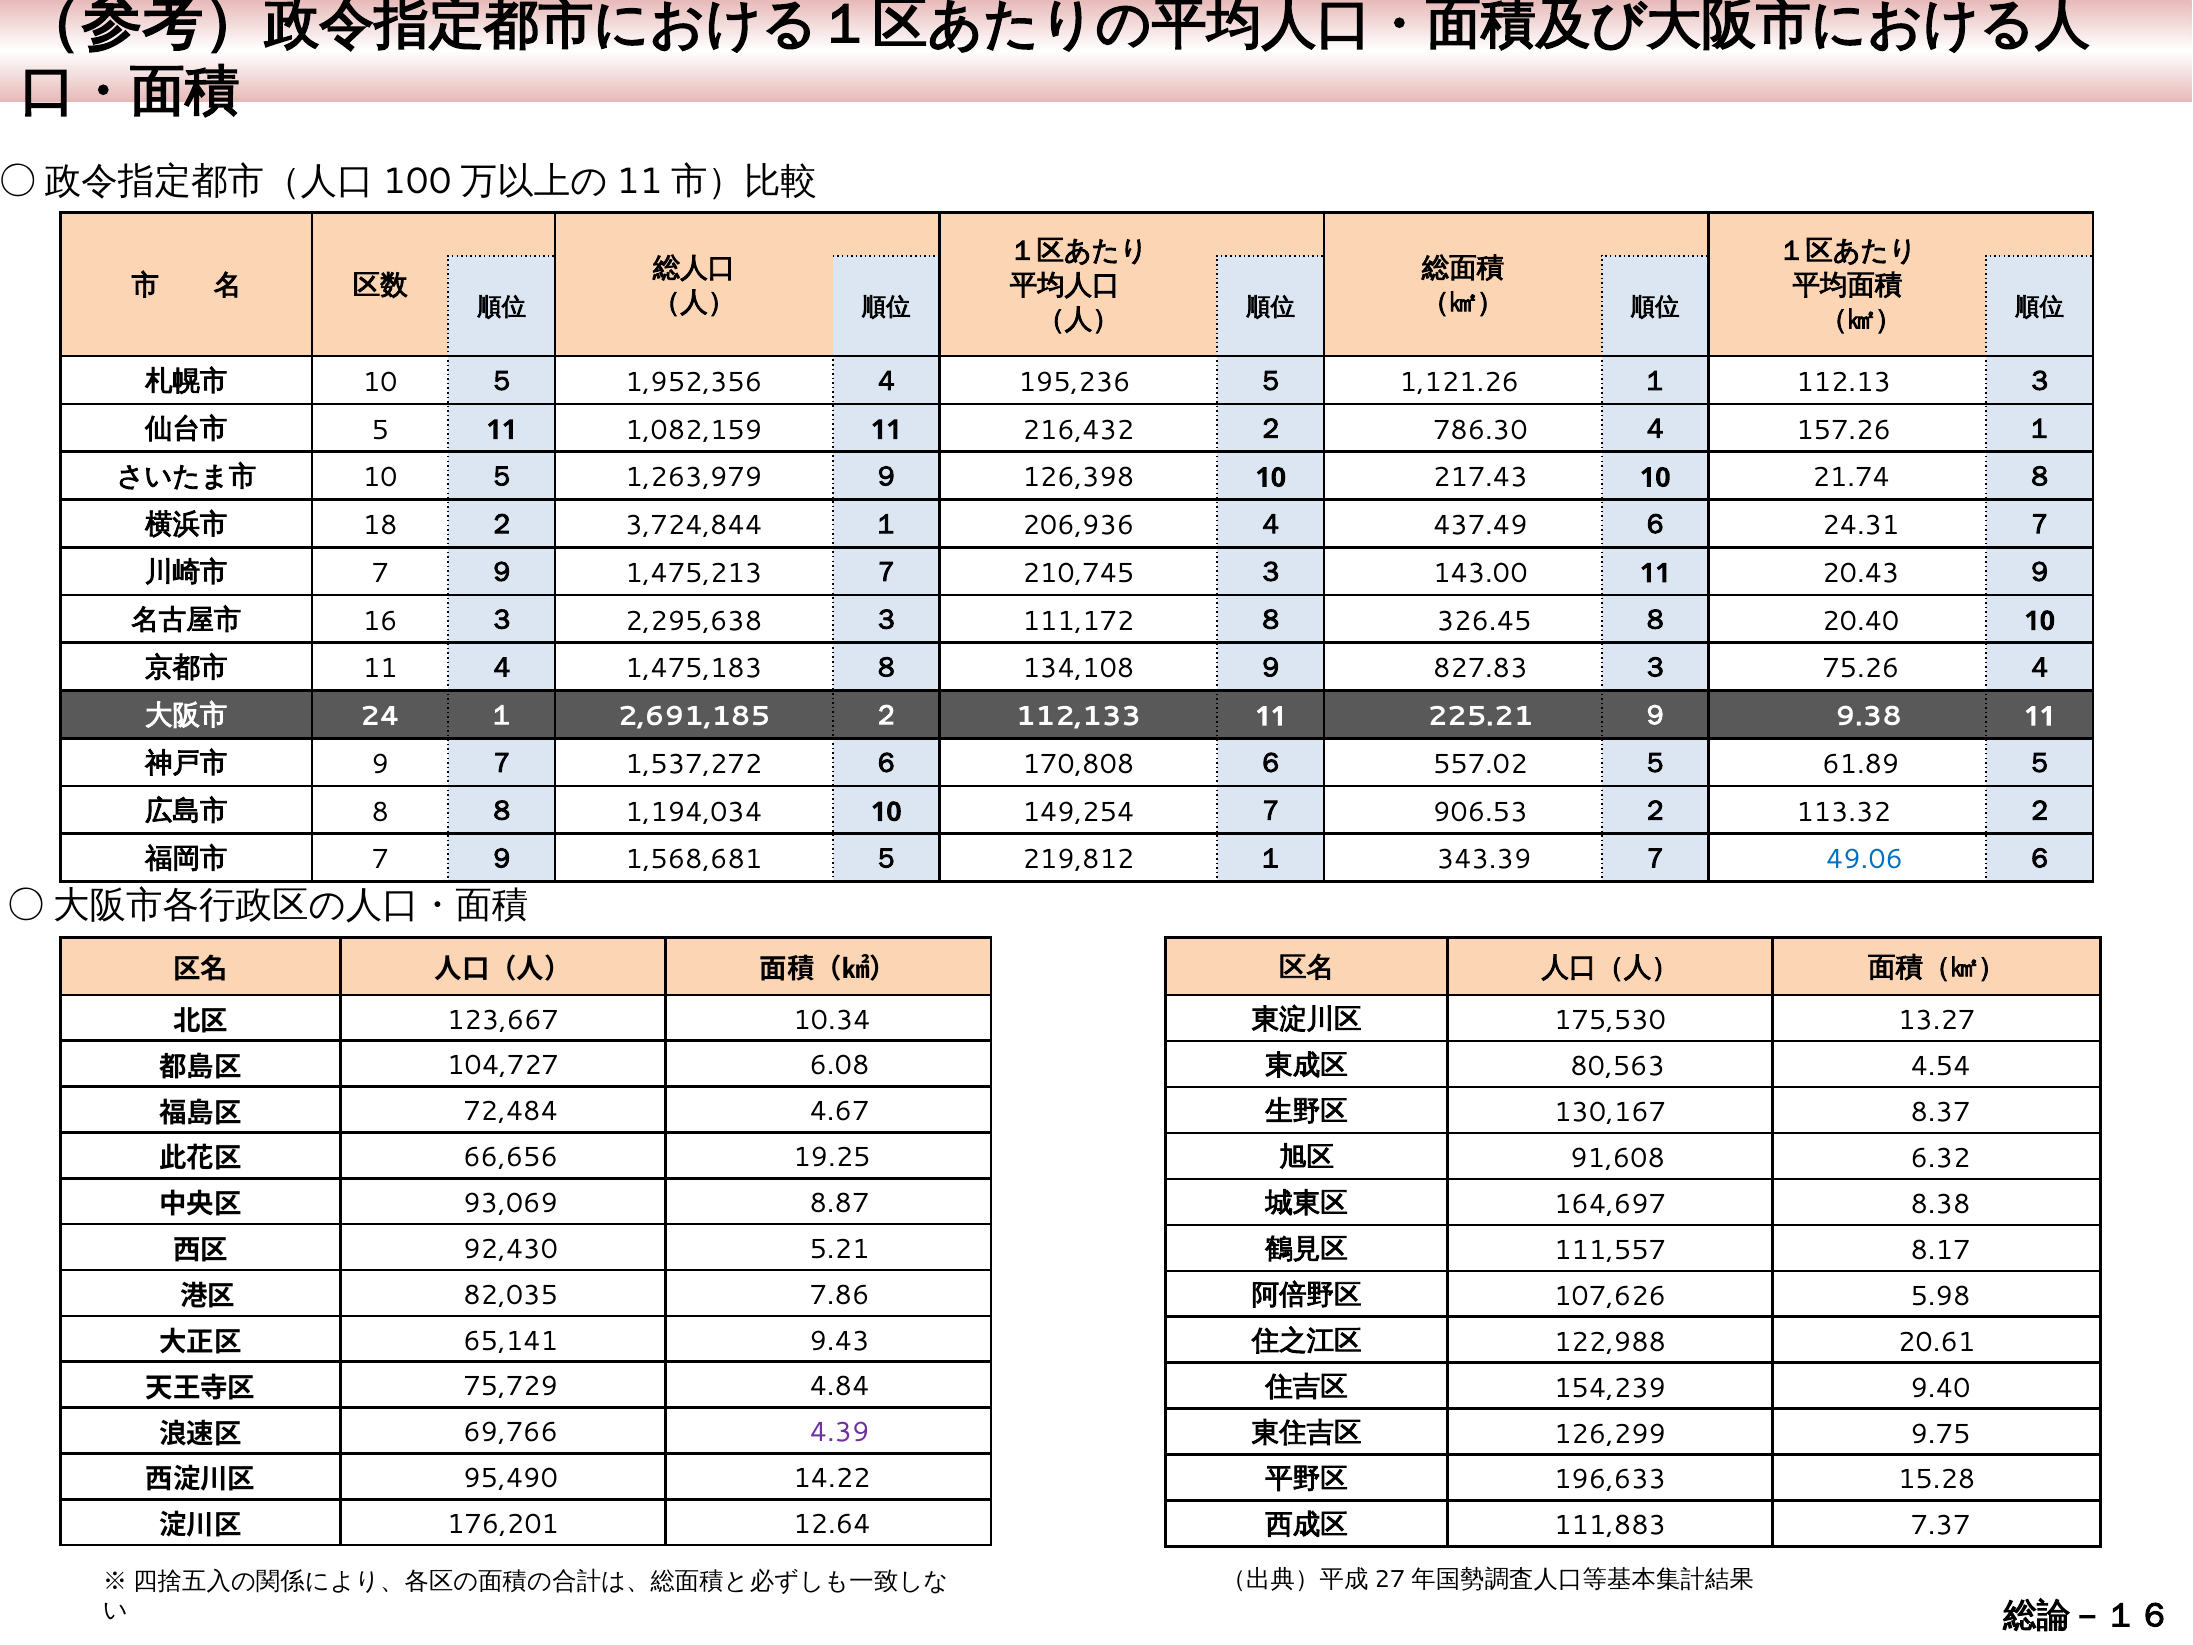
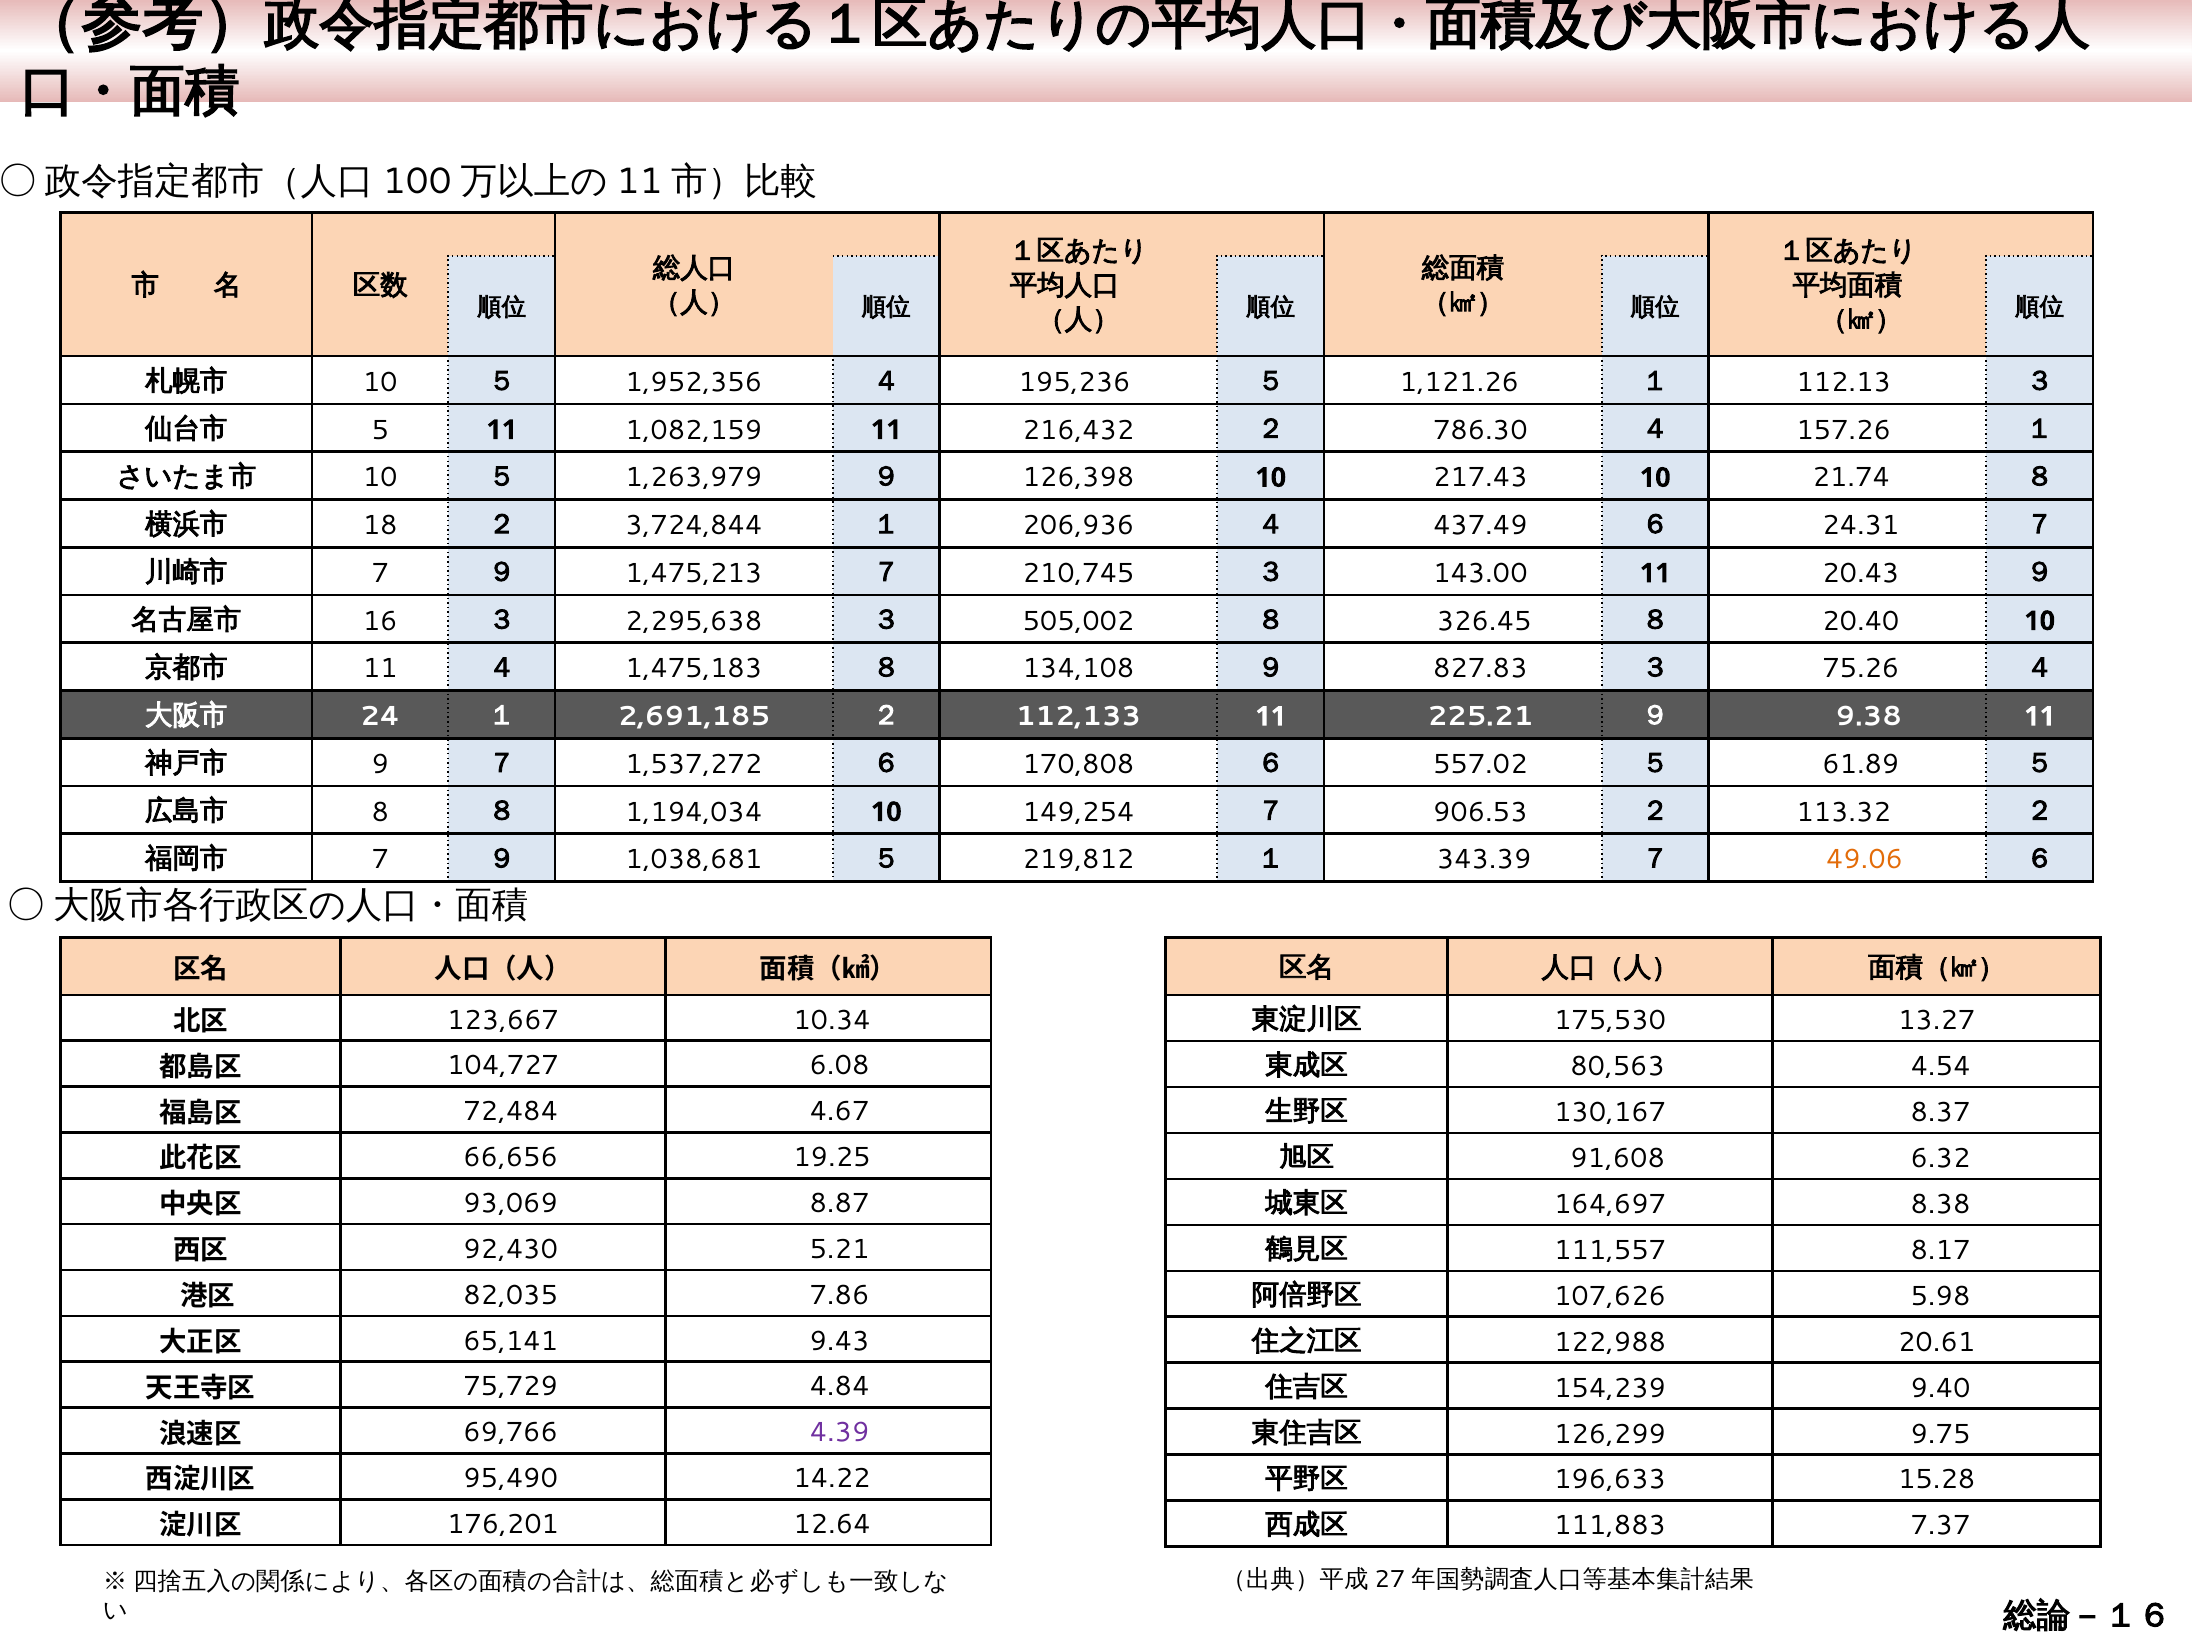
111,172: 111,172 -> 505,002 (1078, 621)
1,568,681: 1,568,681 -> 1,038,681 (694, 860)
49.06 colour: blue -> orange (1865, 860)
